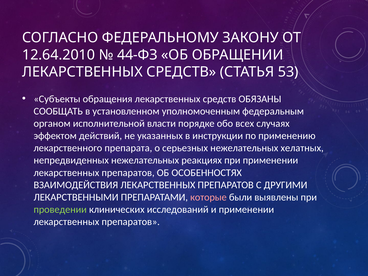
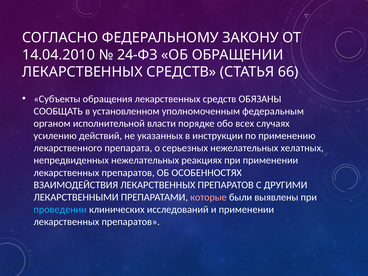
12.64.2010: 12.64.2010 -> 14.04.2010 (59, 55)
44-ФЗ: 44-ФЗ -> 24-ФЗ (137, 55)
53: 53 -> 66 (288, 72)
эффектом: эффектом -> усилению (55, 136)
проведении colour: light green -> light blue (60, 209)
